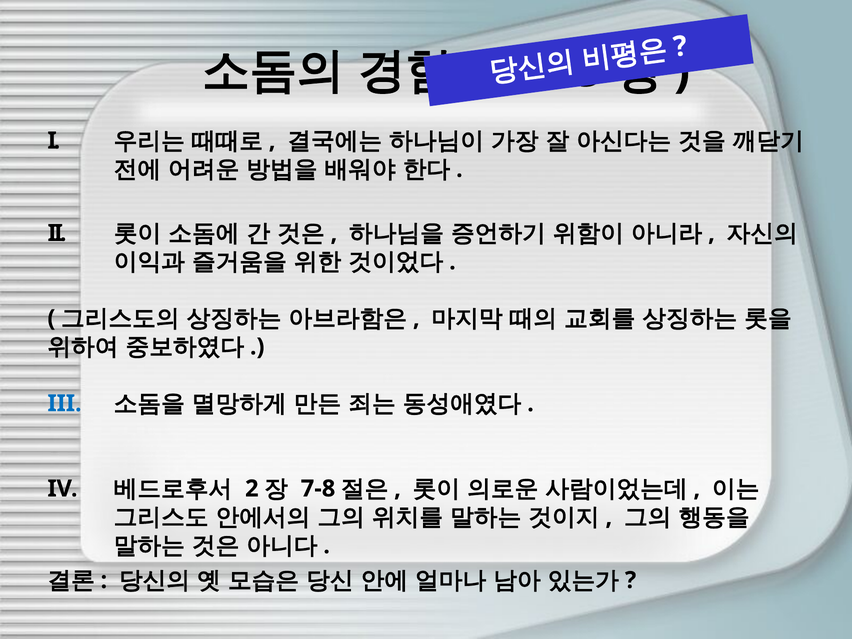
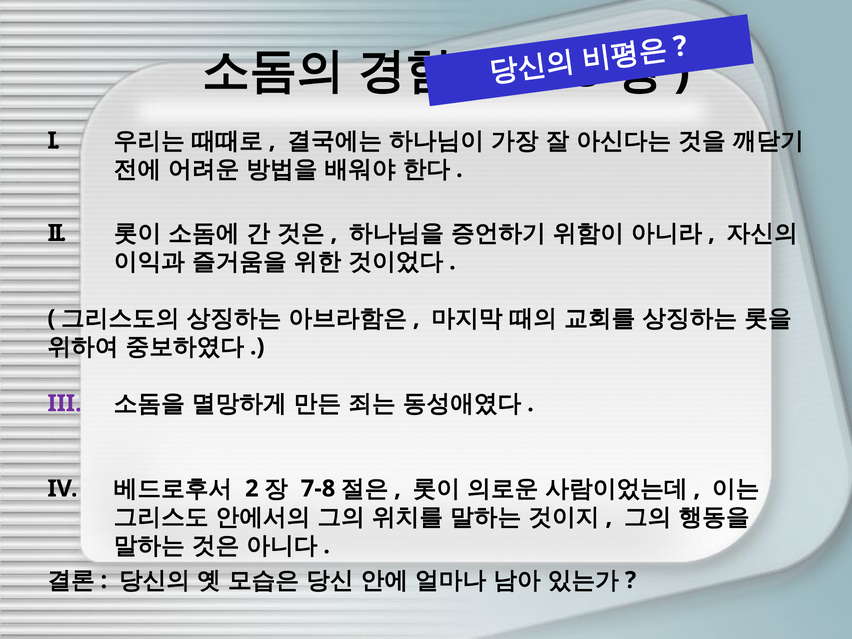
III colour: blue -> purple (65, 403)
